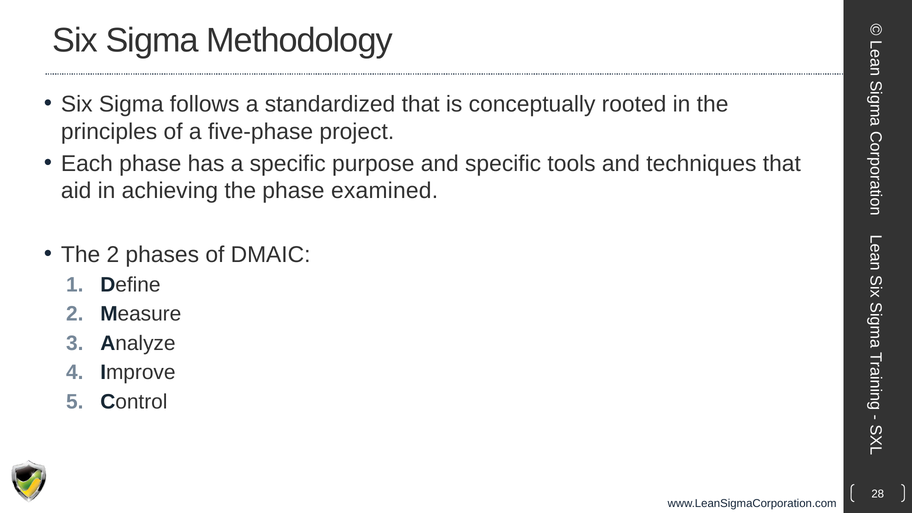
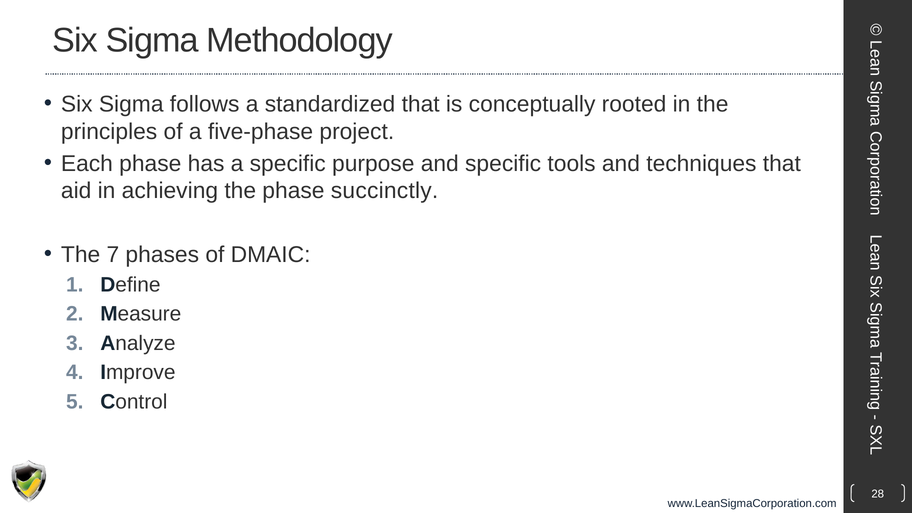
examined: examined -> succinctly (385, 191)
The 2: 2 -> 7 (113, 255)
